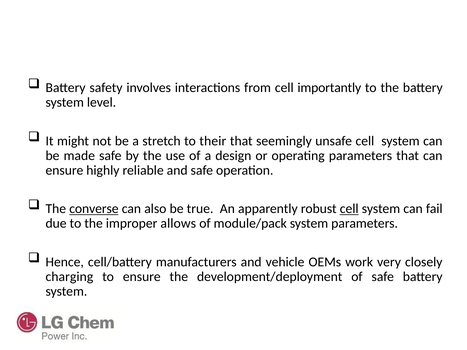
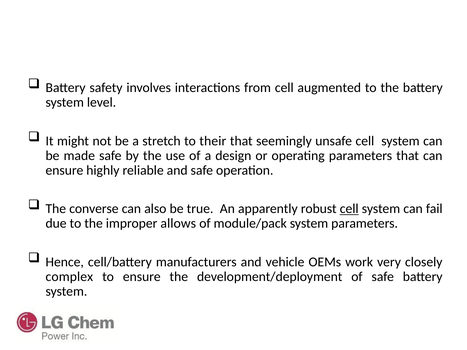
importantly: importantly -> augmented (329, 88)
converse underline: present -> none (94, 209)
charging: charging -> complex (69, 277)
